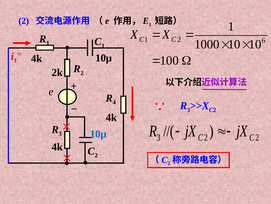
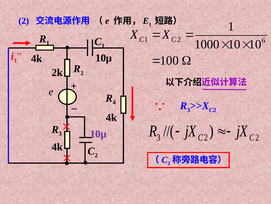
10μ colour: blue -> purple (98, 133)
